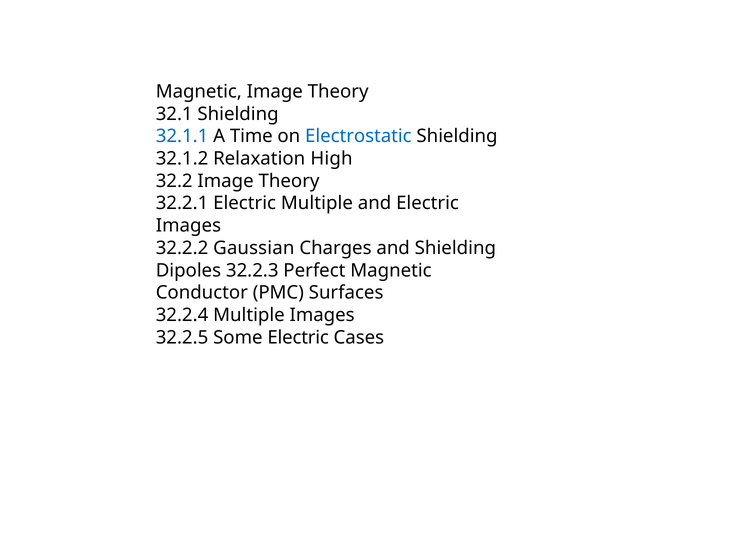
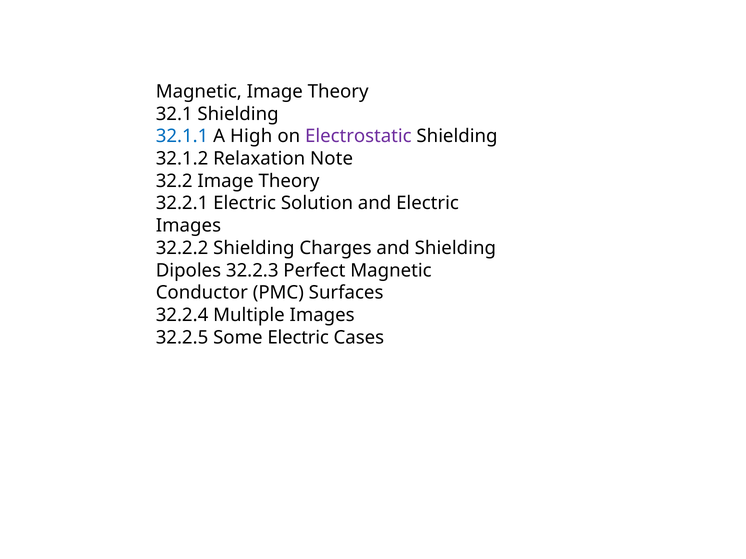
Time: Time -> High (251, 136)
Electrostatic colour: blue -> purple (358, 136)
High: High -> Note (332, 159)
Electric Multiple: Multiple -> Solution (317, 204)
32.2.2 Gaussian: Gaussian -> Shielding (254, 248)
